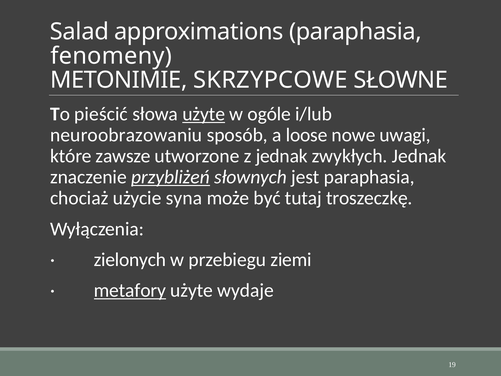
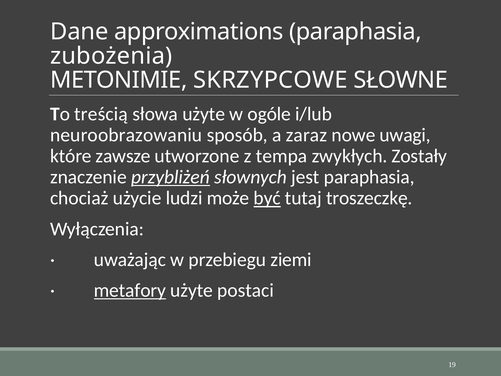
Salad: Salad -> Dane (79, 32)
fenomeny: fenomeny -> zubożenia (111, 56)
pieścić: pieścić -> treścią (101, 114)
użyte underline: present -> none (204, 114)
loose: loose -> zaraz (306, 135)
z jednak: jednak -> tempa (282, 156)
zwykłych Jednak: Jednak -> Zostały (419, 156)
syna: syna -> ludzi (184, 198)
być underline: none -> present (267, 198)
zielonych: zielonych -> uważając (130, 260)
wydaje: wydaje -> postaci (246, 290)
